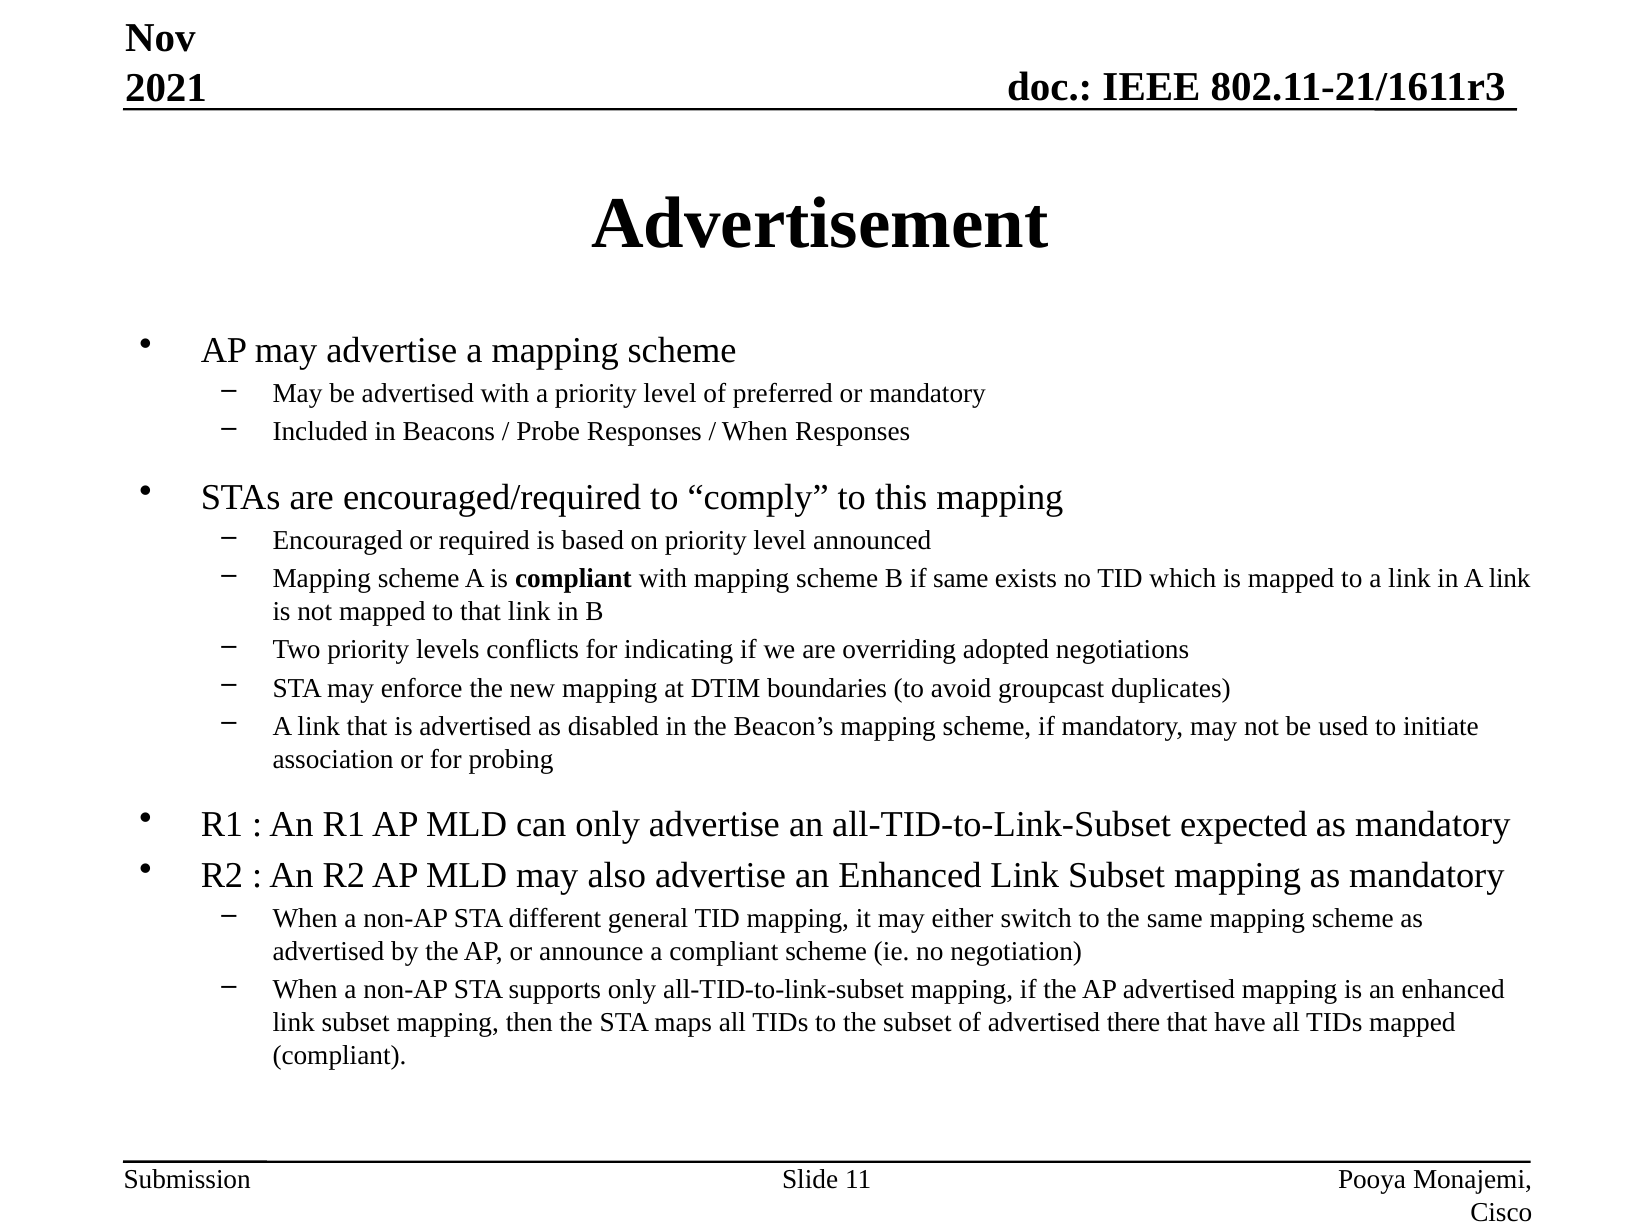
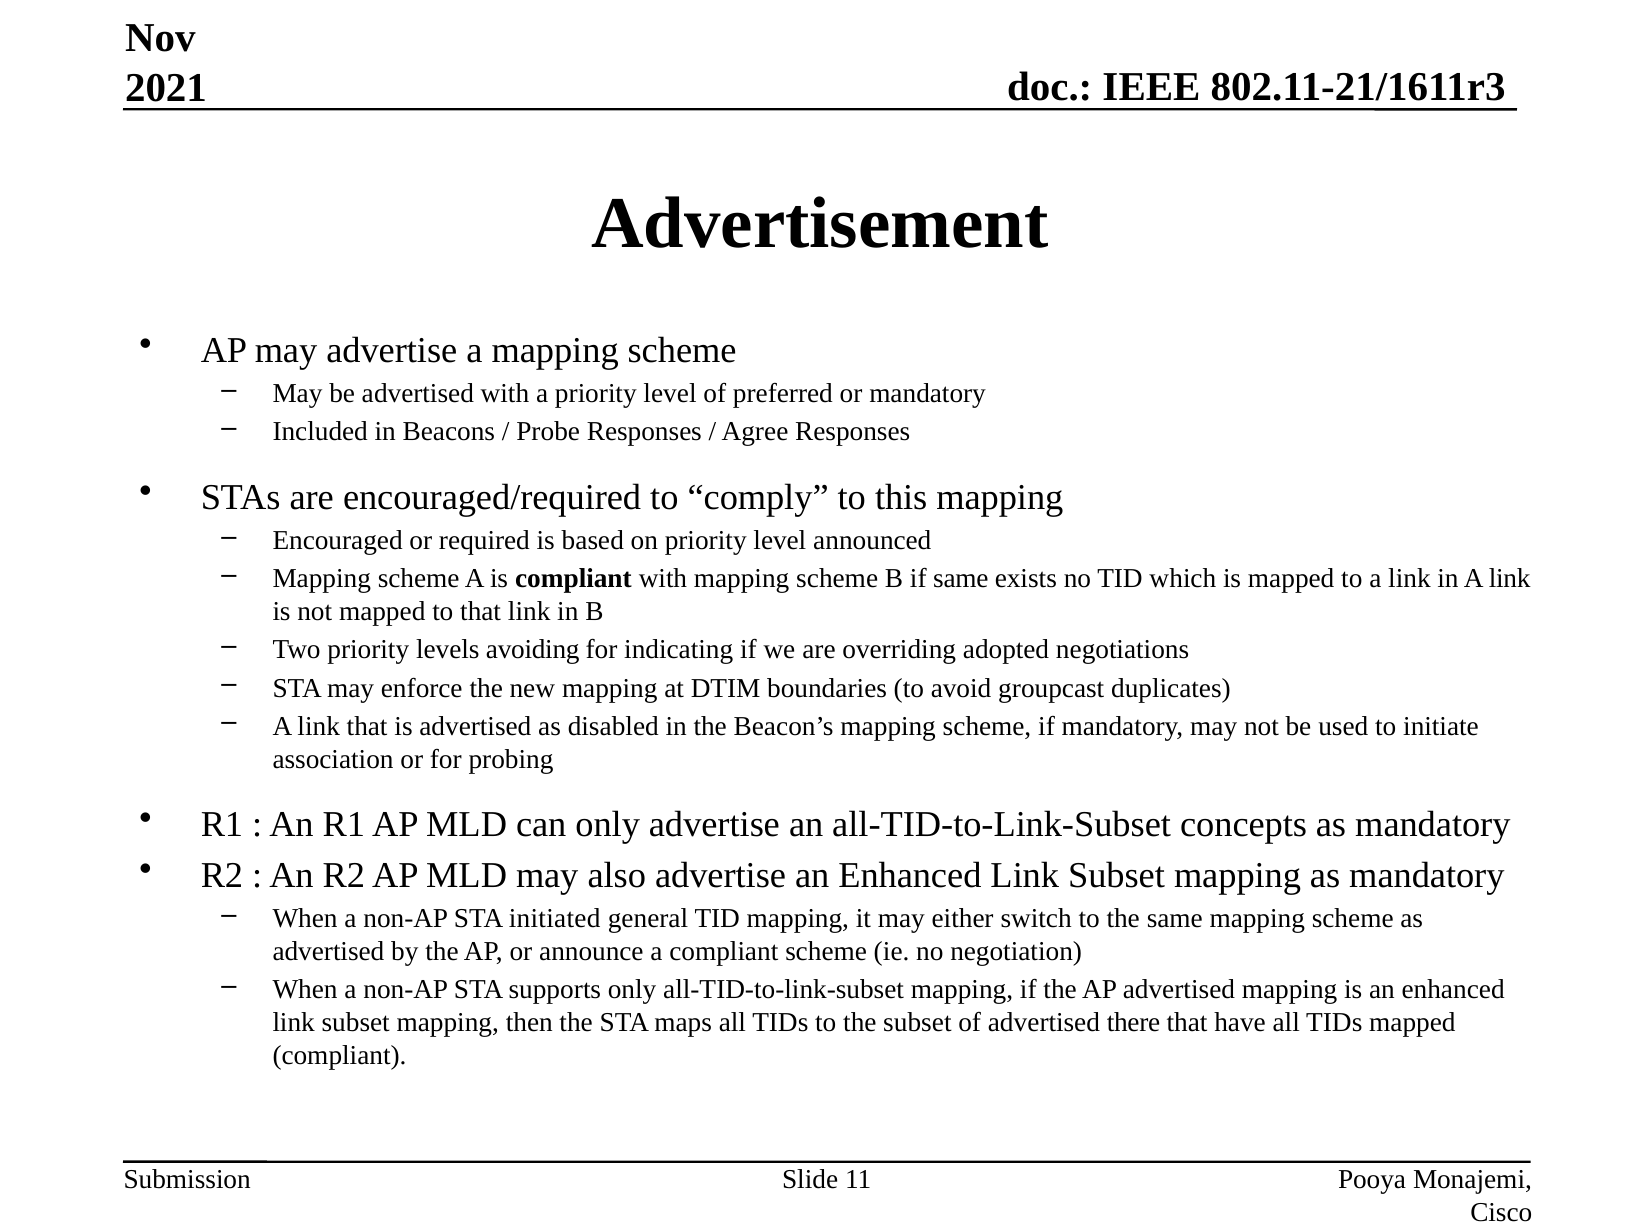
When: When -> Agree (755, 432)
conflicts: conflicts -> avoiding (533, 650)
expected: expected -> concepts (1244, 824)
different: different -> initiated (555, 919)
